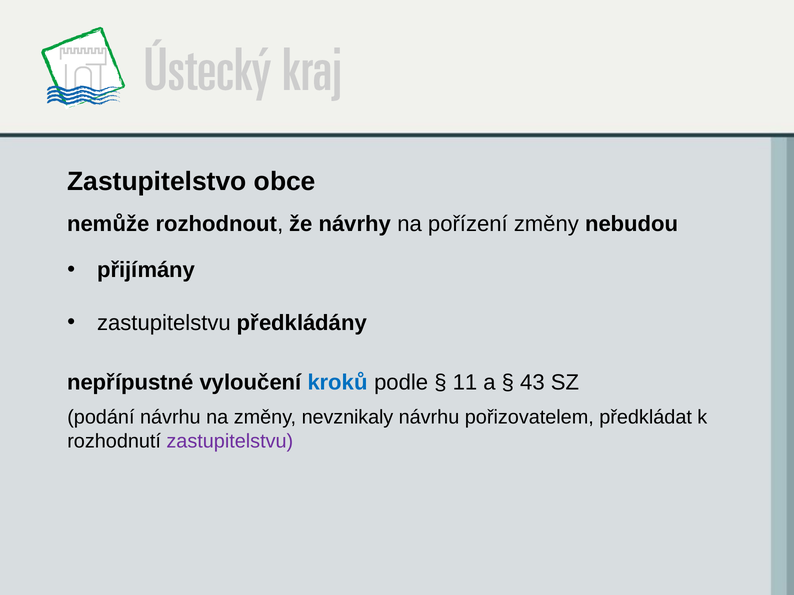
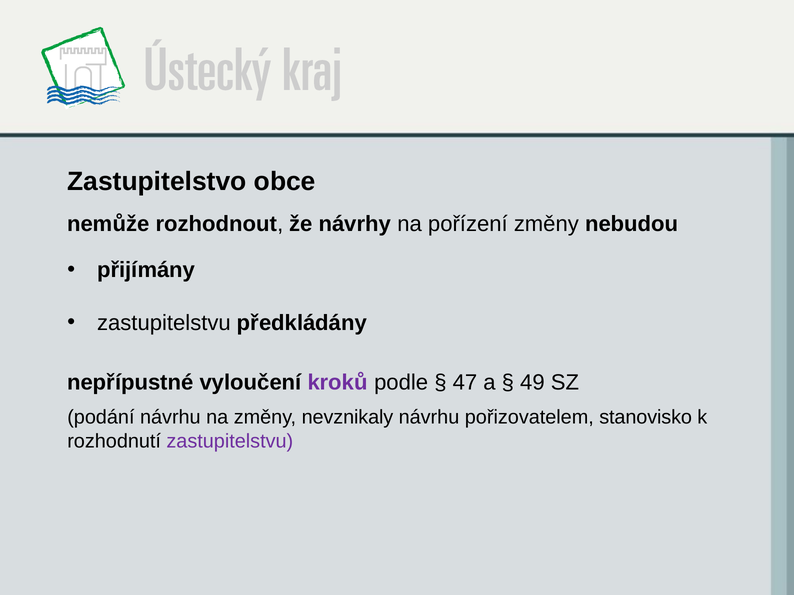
kroků colour: blue -> purple (338, 383)
11: 11 -> 47 (465, 383)
43: 43 -> 49 (532, 383)
předkládat: předkládat -> stanovisko (646, 418)
